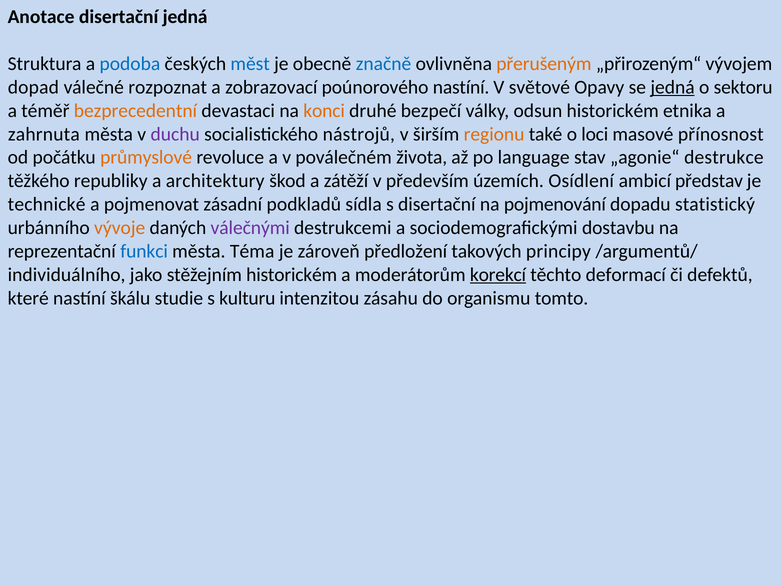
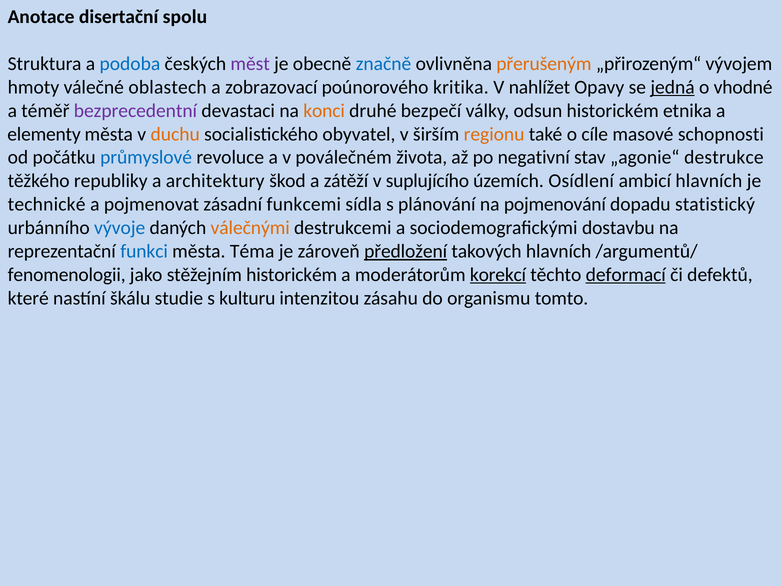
disertační jedná: jedná -> spolu (185, 17)
měst colour: blue -> purple (250, 64)
dopad: dopad -> hmoty (33, 87)
rozpoznat: rozpoznat -> oblastech (168, 87)
poúnorového nastíní: nastíní -> kritika (461, 87)
světové: světové -> nahlížet (539, 87)
sektoru: sektoru -> vhodné (743, 87)
bezprecedentní colour: orange -> purple (135, 111)
zahrnuta: zahrnuta -> elementy (44, 134)
duchu colour: purple -> orange (175, 134)
nástrojů: nástrojů -> obyvatel (359, 134)
loci: loci -> cíle (595, 134)
přínosnost: přínosnost -> schopnosti (721, 134)
průmyslové colour: orange -> blue (146, 157)
language: language -> negativní (534, 157)
především: především -> suplujícího (427, 181)
ambicí představ: představ -> hlavních (709, 181)
podkladů: podkladů -> funkcemi (304, 204)
s disertační: disertační -> plánování (437, 204)
vývoje colour: orange -> blue (120, 228)
válečnými colour: purple -> orange (250, 228)
předložení underline: none -> present (406, 251)
takových principy: principy -> hlavních (559, 251)
individuálního: individuálního -> fenomenologii (67, 275)
deformací underline: none -> present (626, 275)
